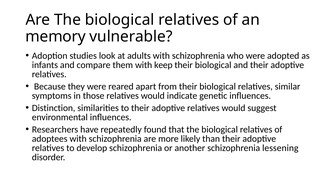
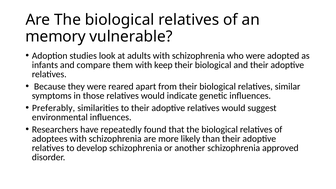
Distinction: Distinction -> Preferably (54, 108)
lessening: lessening -> approved (280, 148)
